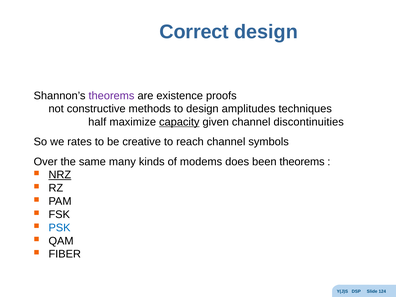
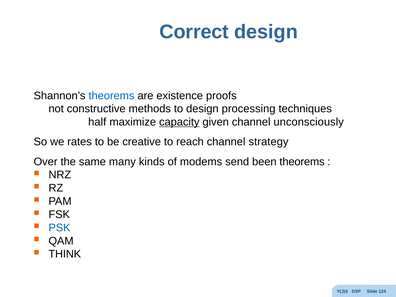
theorems colour: purple -> blue (111, 96)
amplitudes: amplitudes -> processing (249, 109)
discontinuities: discontinuities -> unconsciously (309, 122)
symbols: symbols -> strategy (269, 142)
does: does -> send (237, 162)
NRZ underline: present -> none (60, 175)
FIBER: FIBER -> THINK (65, 254)
